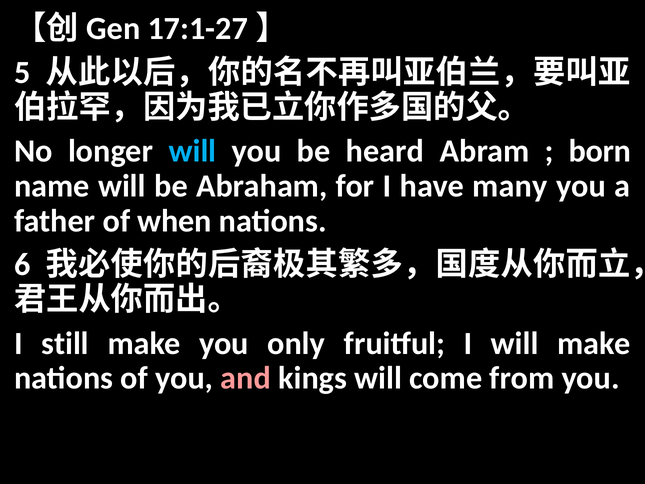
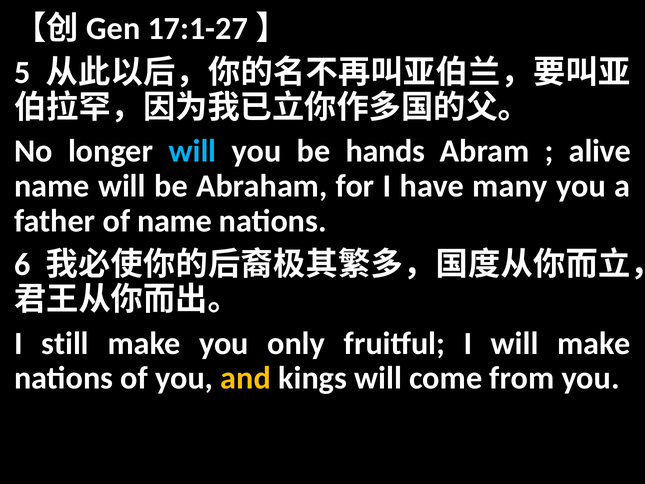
heard: heard -> hands (385, 151)
born: born -> alive (600, 151)
of when: when -> name (175, 221)
and colour: pink -> yellow (246, 378)
